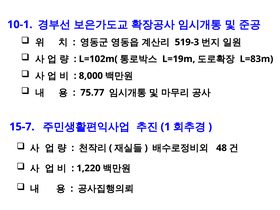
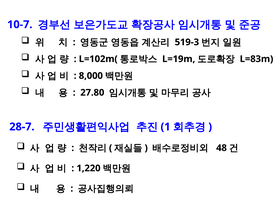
10-1: 10-1 -> 10-7 (20, 25)
75.77: 75.77 -> 27.80 (92, 93)
15-7: 15-7 -> 28-7 (22, 127)
